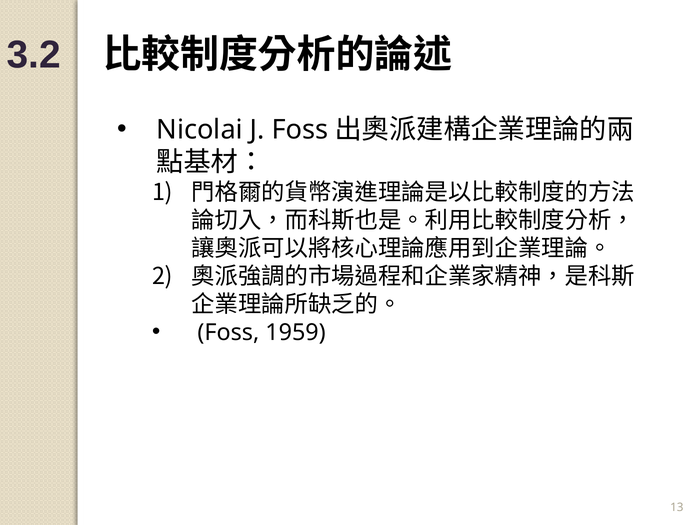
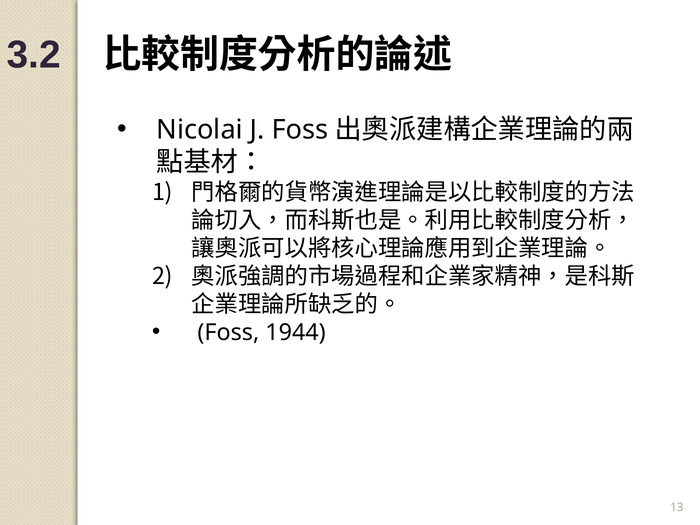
1959: 1959 -> 1944 (296, 333)
